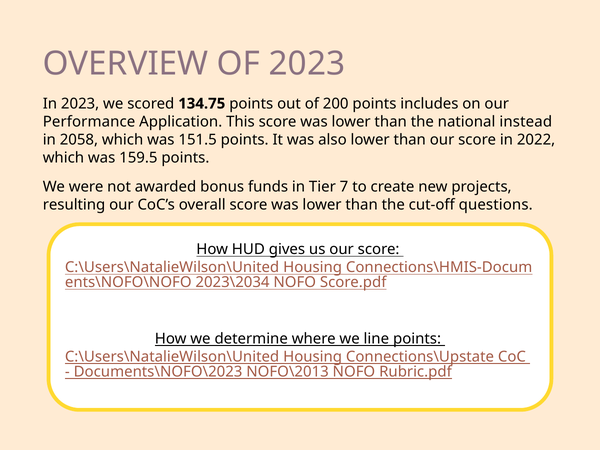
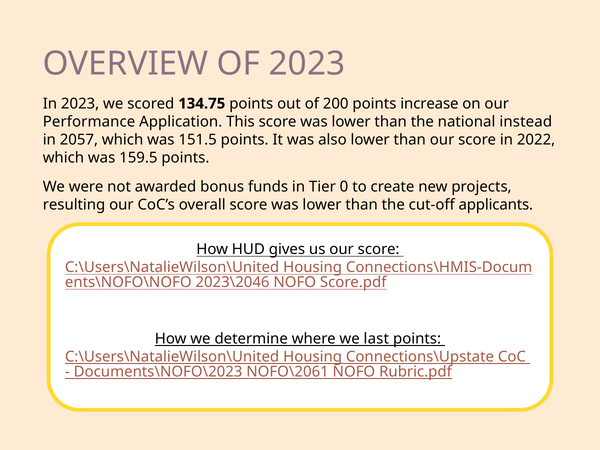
includes: includes -> increase (429, 104)
2058: 2058 -> 2057 (79, 140)
7: 7 -> 0 (344, 187)
questions: questions -> applicants (496, 205)
2023\2034: 2023\2034 -> 2023\2046 (233, 282)
line: line -> last (376, 339)
NOFO\2013: NOFO\2013 -> NOFO\2061 (288, 372)
